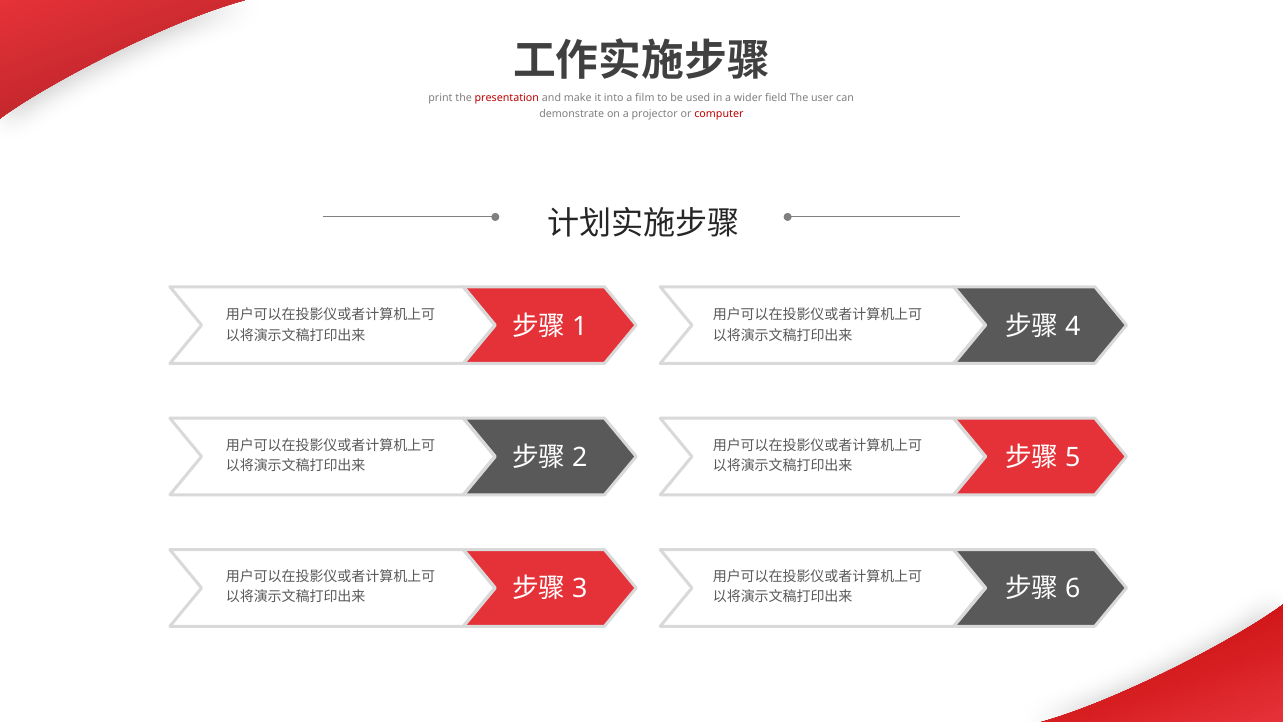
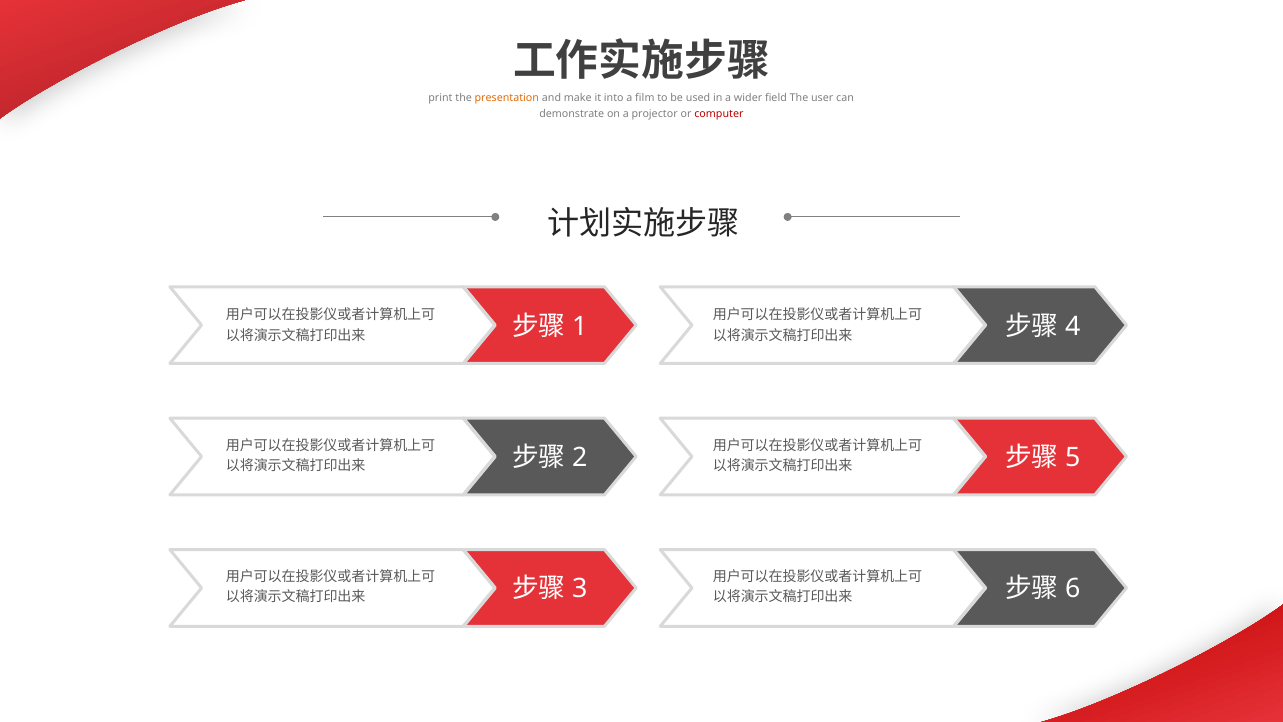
presentation colour: red -> orange (507, 98)
